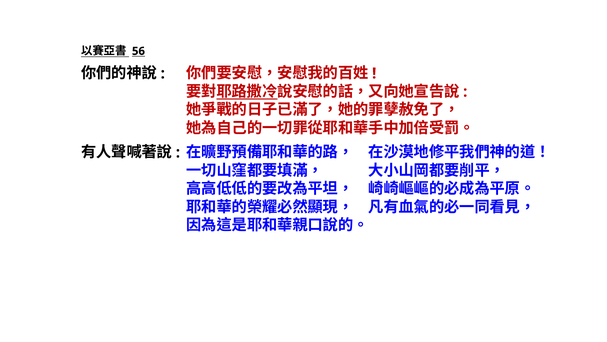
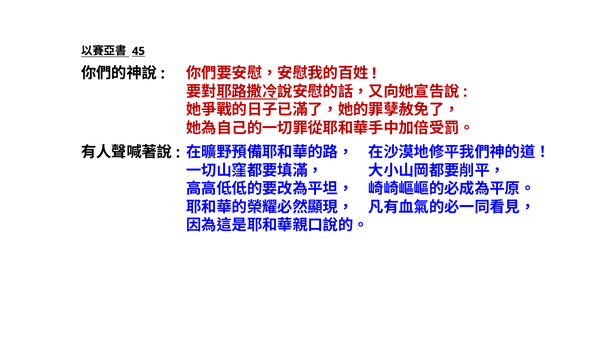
56: 56 -> 45 (138, 51)
